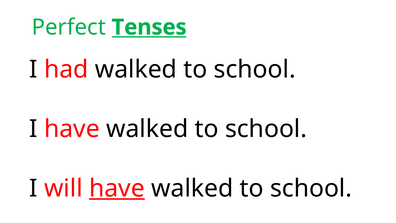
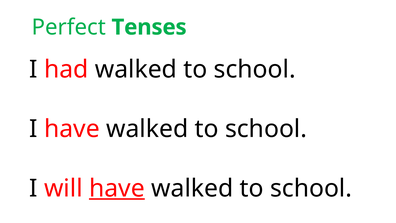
Tenses underline: present -> none (149, 27)
